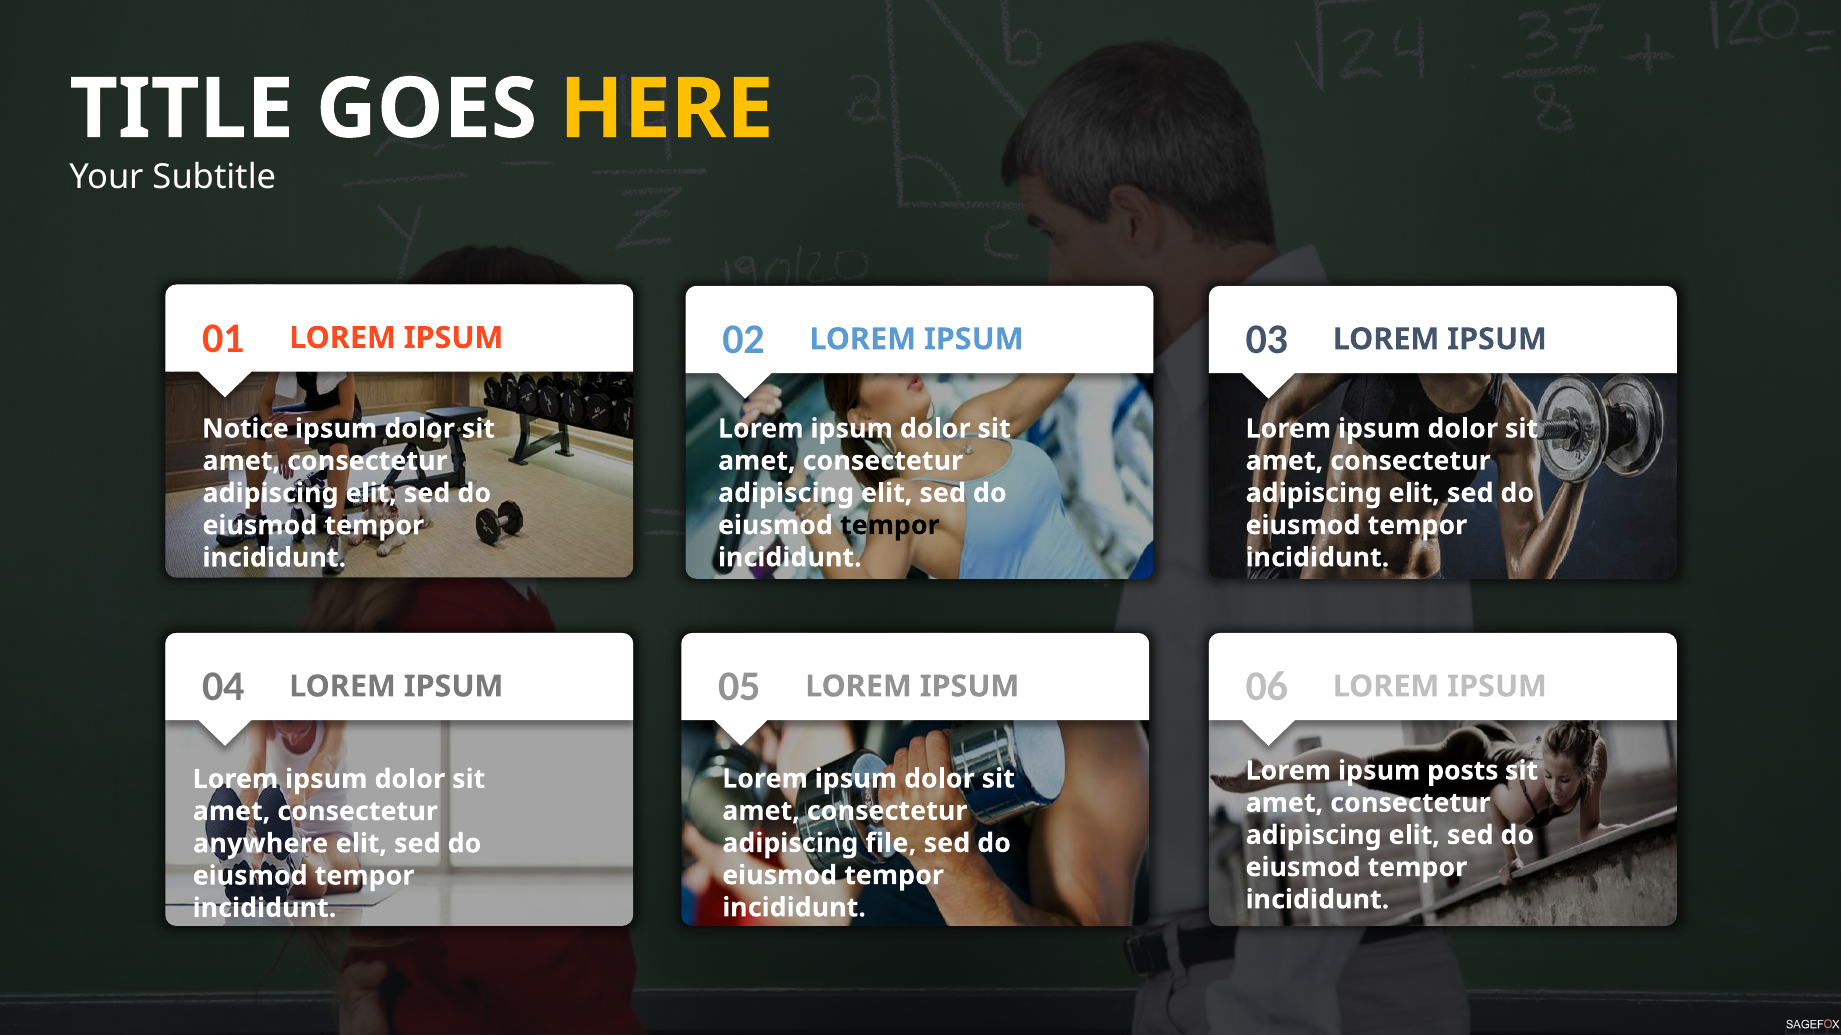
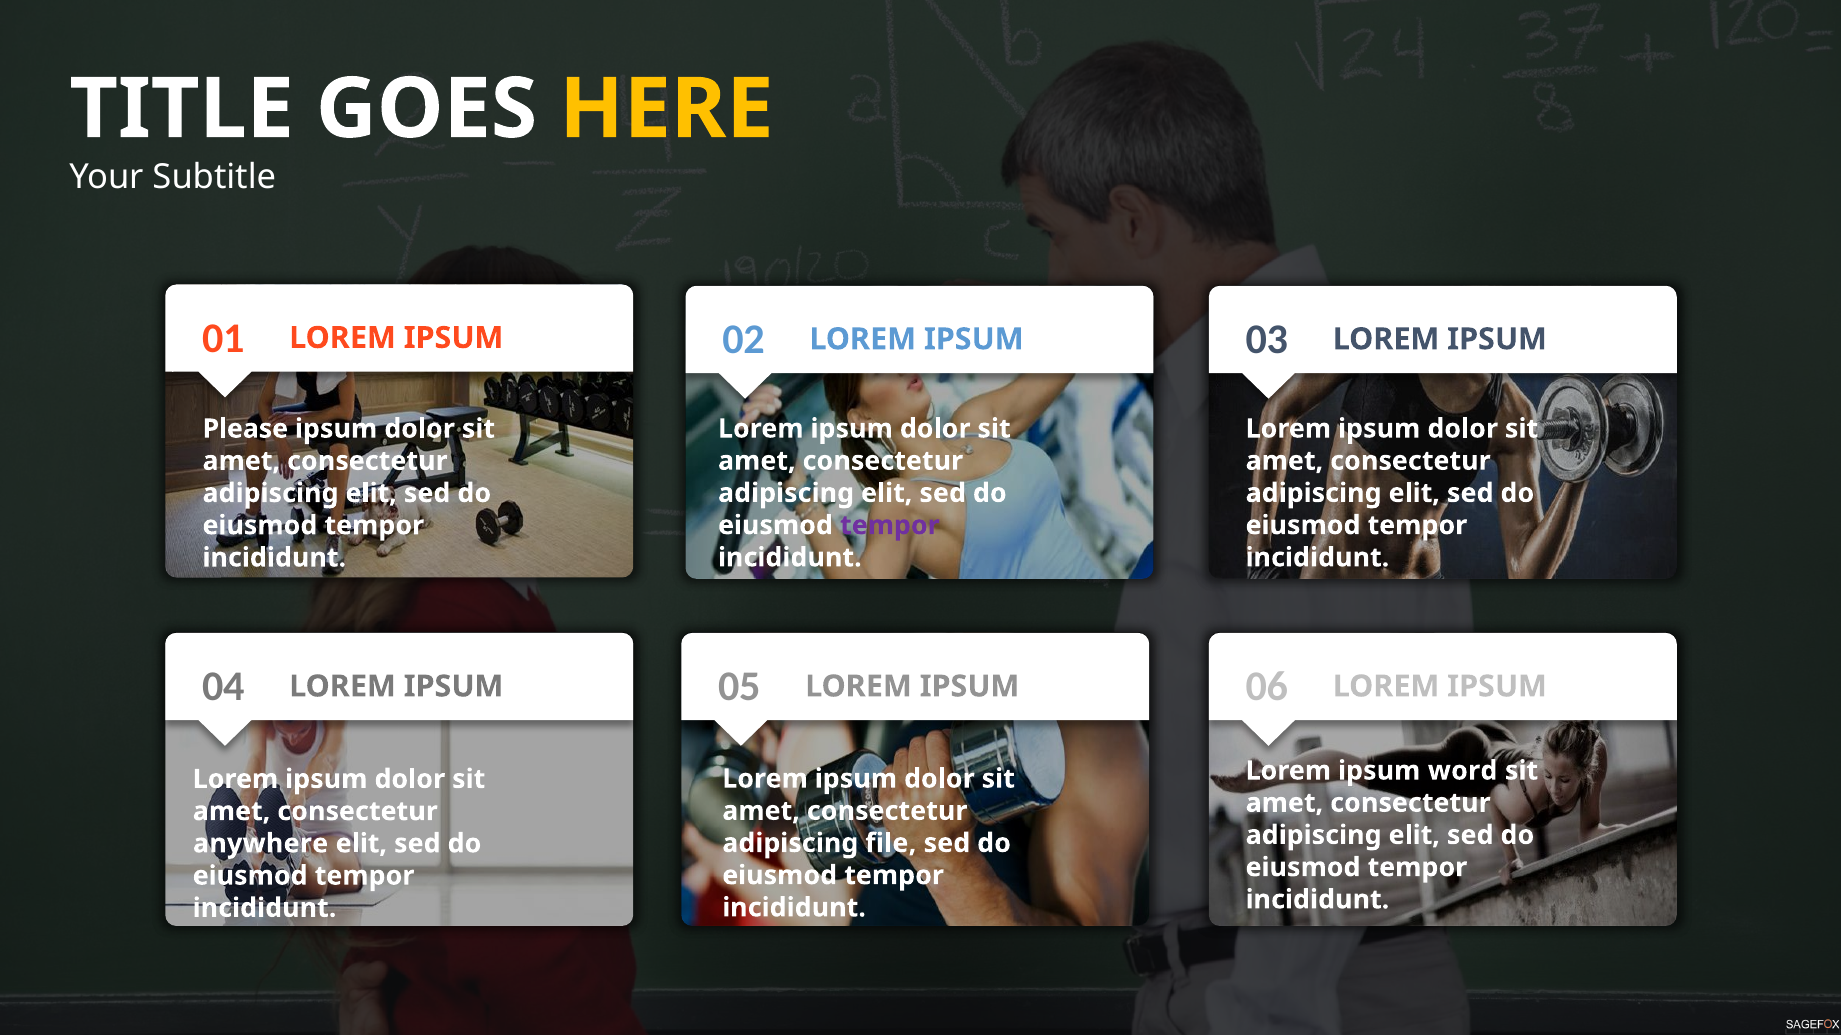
Notice: Notice -> Please (245, 429)
tempor colour: black -> purple (890, 526)
posts: posts -> word (1463, 771)
